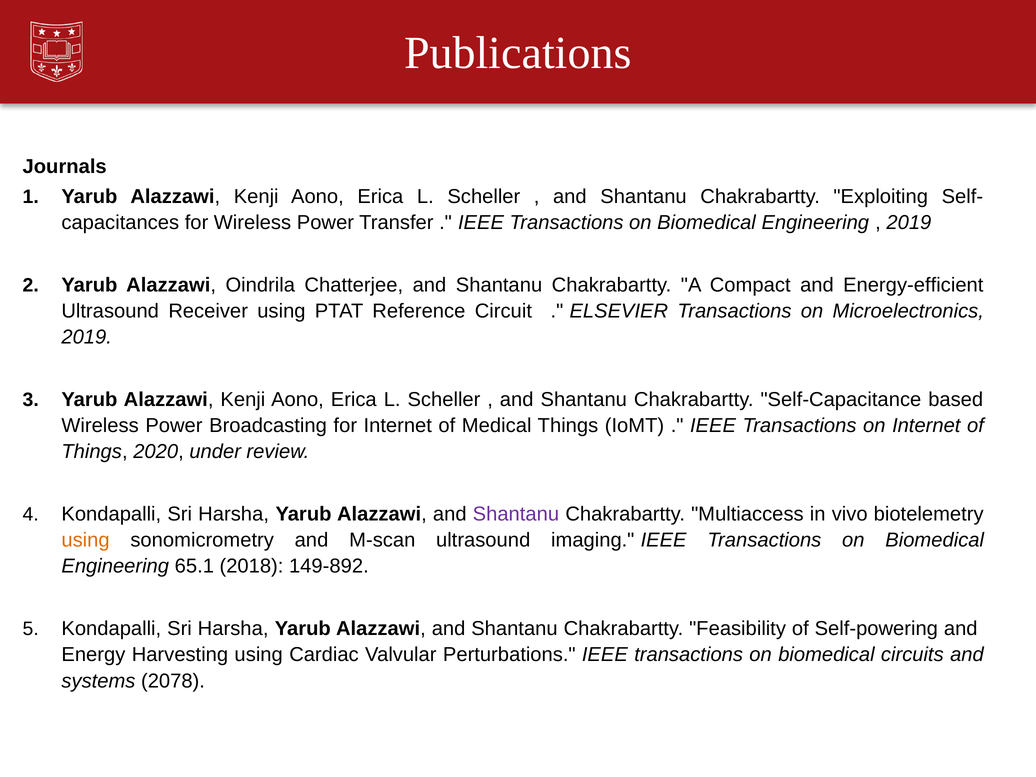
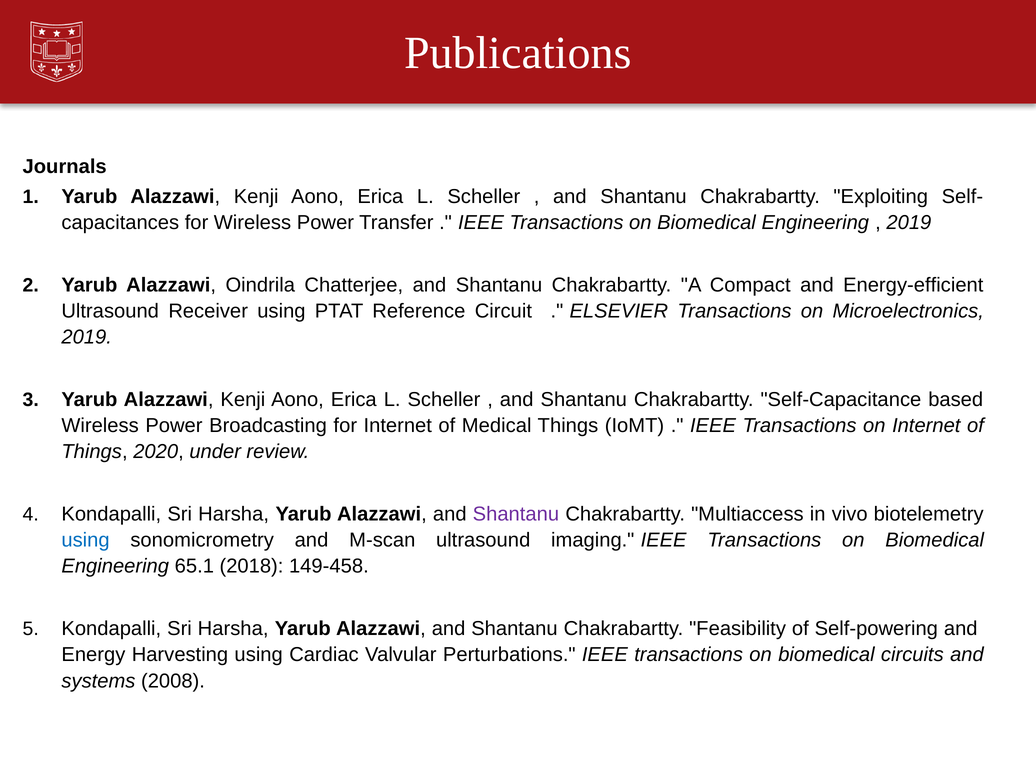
using colour: orange -> blue (86, 540)
149-892: 149-892 -> 149-458 (329, 566)
2078: 2078 -> 2008 (173, 681)
